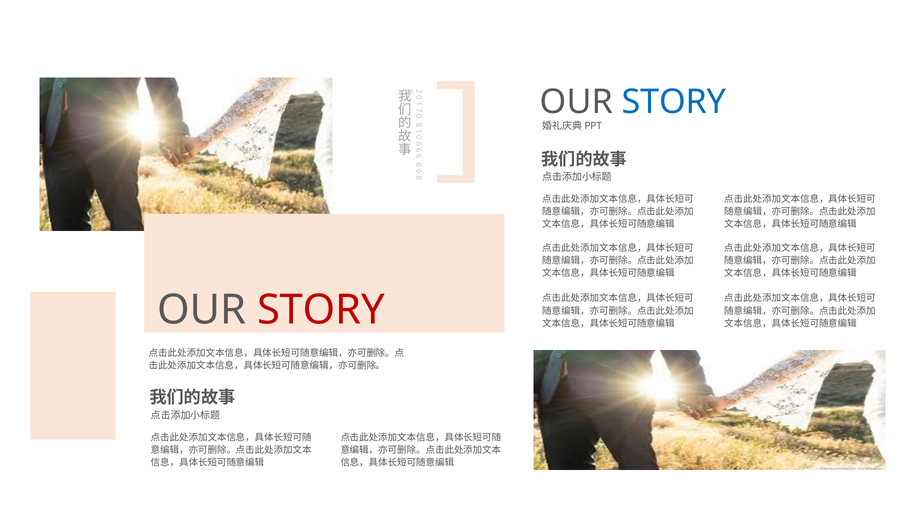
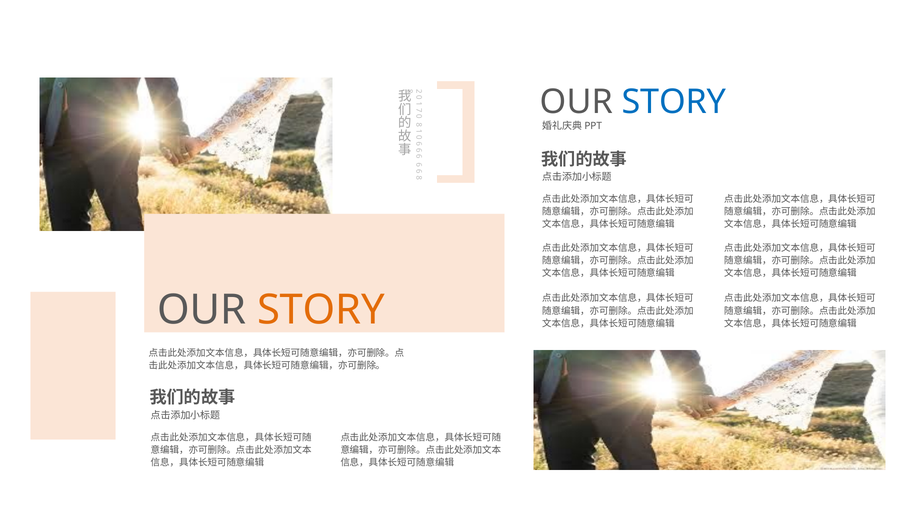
STORY colour: red -> orange (321, 310)
